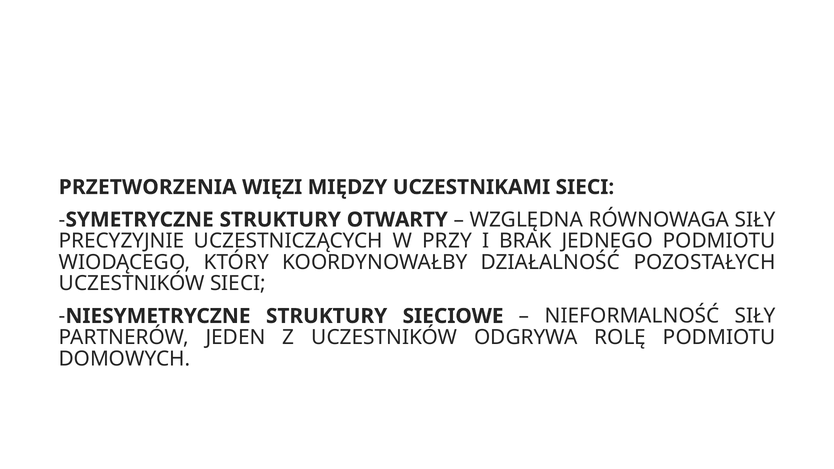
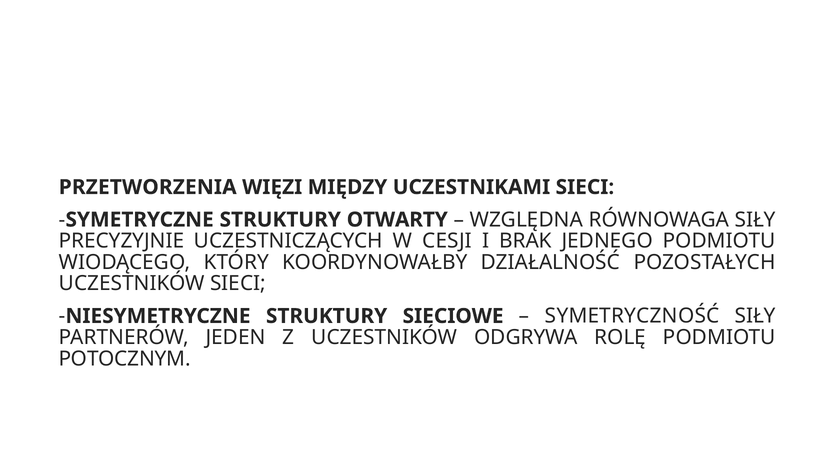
PRZY: PRZY -> CESJI (447, 241)
NIEFORMALNOŚĆ: NIEFORMALNOŚĆ -> SYMETRYCZNOŚĆ (632, 316)
DOMOWYCH: DOMOWYCH -> POTOCZNYM (125, 359)
